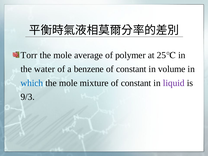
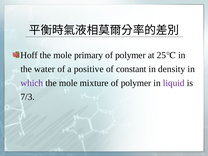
Torr: Torr -> Hoff (29, 55)
average: average -> primary (89, 55)
benzene: benzene -> positive (89, 69)
volume: volume -> density (172, 69)
which colour: blue -> purple (32, 83)
constant: constant -> polymer (136, 83)
9/3: 9/3 -> 7/3 (28, 97)
